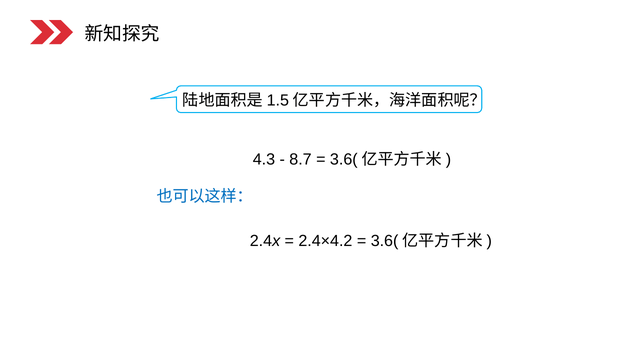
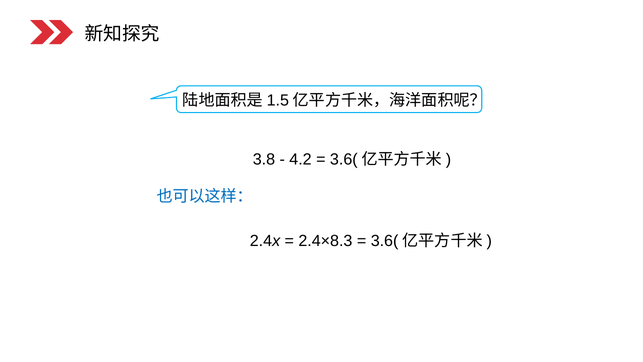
4.3: 4.3 -> 3.8 (264, 159)
8.7: 8.7 -> 4.2 (301, 159)
2.4×4.2: 2.4×4.2 -> 2.4×8.3 (325, 241)
